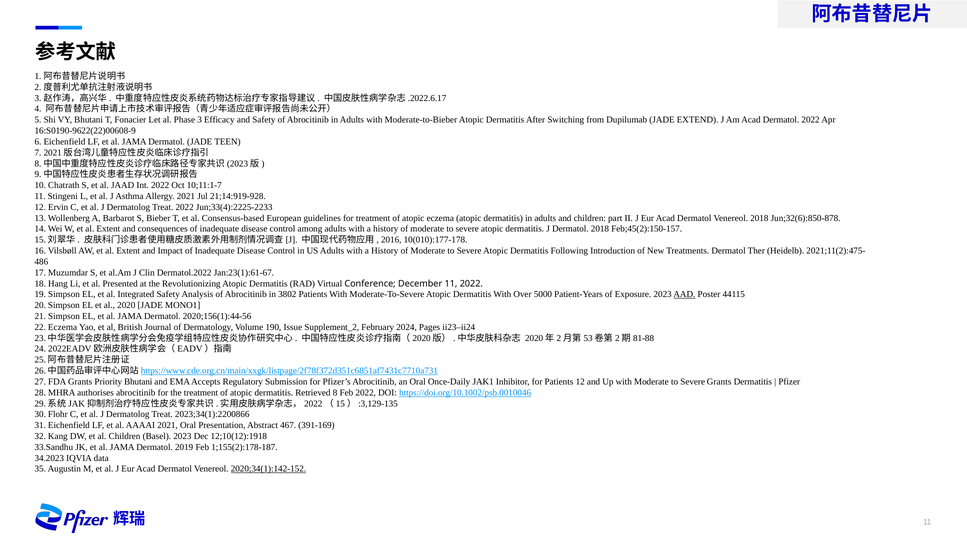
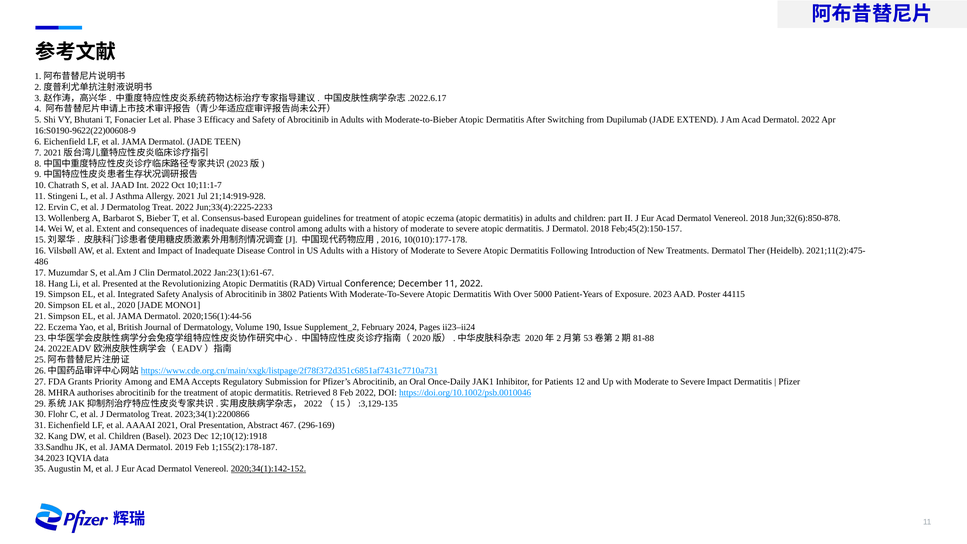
AAD underline: present -> none (684, 294)
Priority Bhutani: Bhutani -> Among (138, 382)
Severe Grants: Grants -> Impact (719, 382)
391-169: 391-169 -> 296-169 (316, 425)
